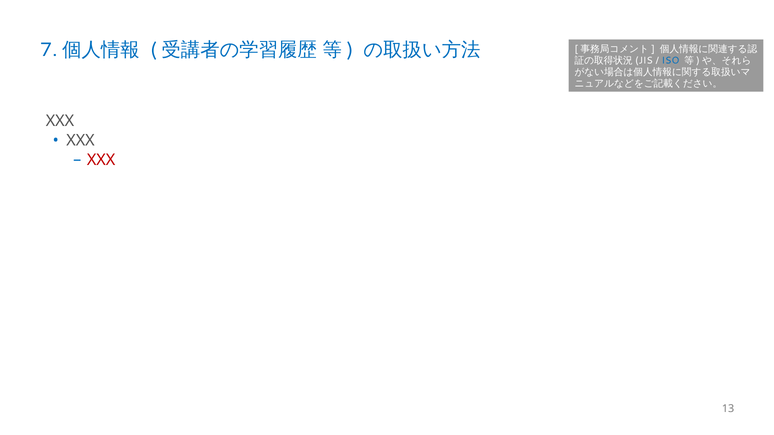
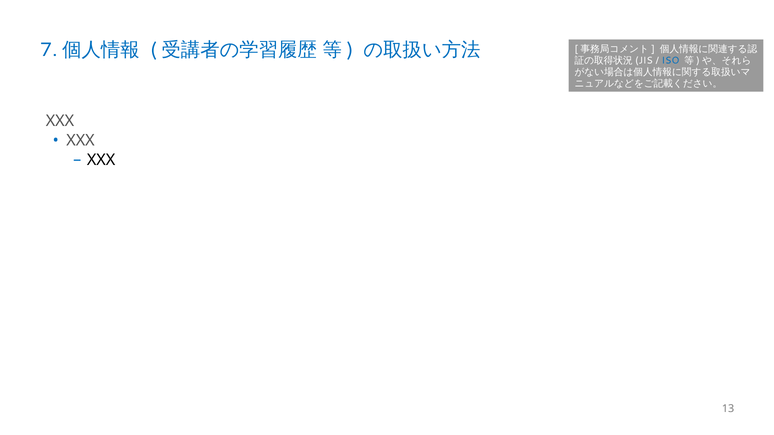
XXX colour: red -> black (101, 160)
